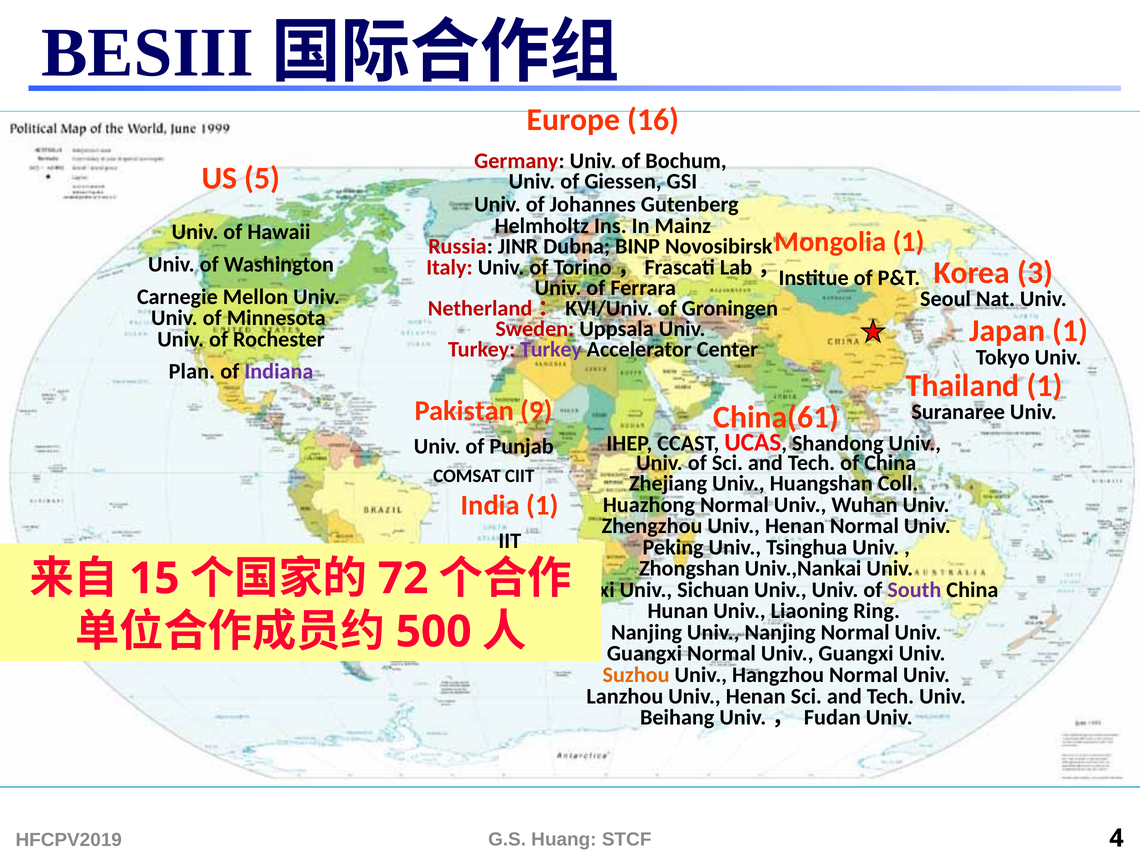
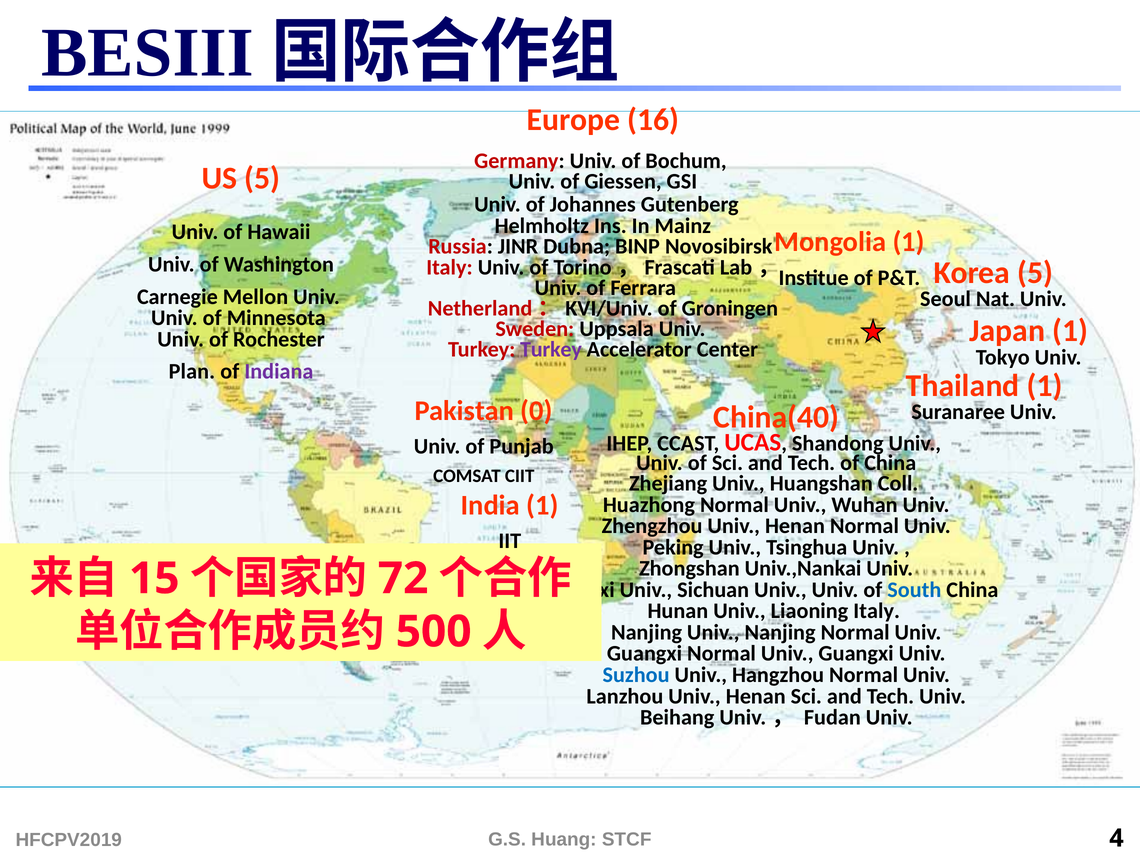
Korea 3: 3 -> 5 (1035, 273)
9: 9 -> 0 (536, 411)
China(61: China(61 -> China(40 (776, 417)
South colour: purple -> blue (914, 590)
Liaoning Ring: Ring -> Italy (877, 611)
Suzhou colour: orange -> blue (636, 675)
